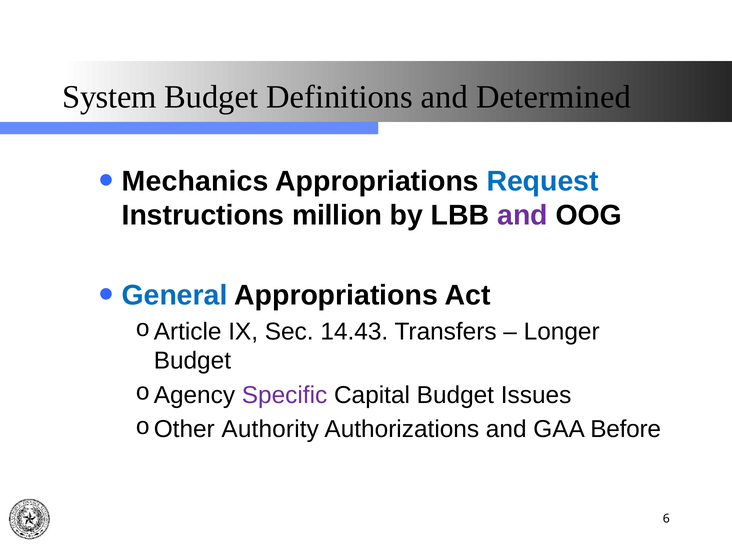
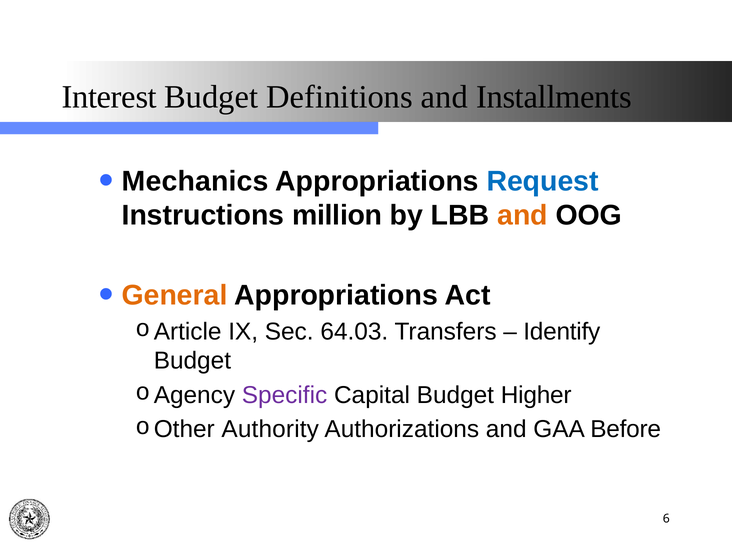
System: System -> Interest (109, 97)
Determined: Determined -> Installments (554, 97)
and colour: purple -> orange (522, 216)
General colour: blue -> orange (175, 295)
14.43: 14.43 -> 64.03 (354, 332)
Longer: Longer -> Identify (562, 332)
Issues: Issues -> Higher (536, 395)
